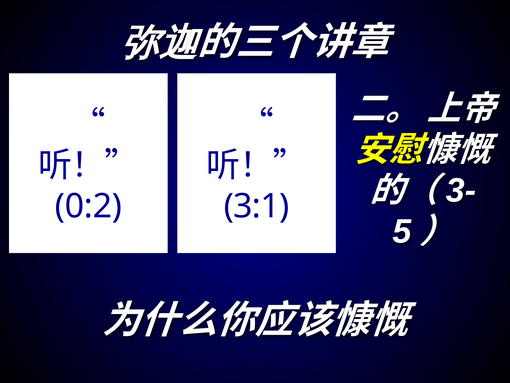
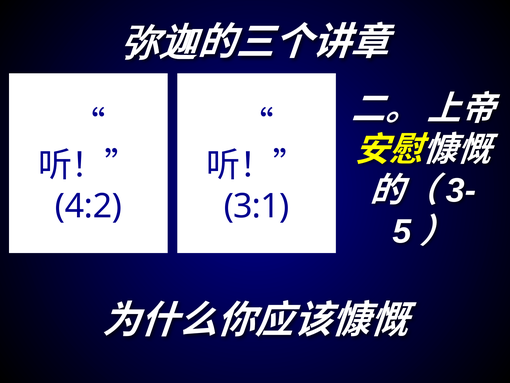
0:2: 0:2 -> 4:2 (88, 206)
